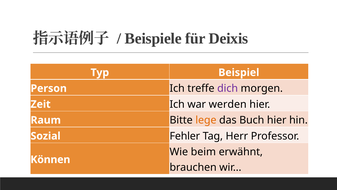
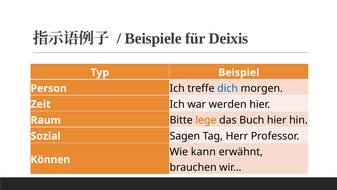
dich colour: purple -> blue (228, 88)
Fehler: Fehler -> Sagen (185, 136)
beim: beim -> kann (203, 152)
